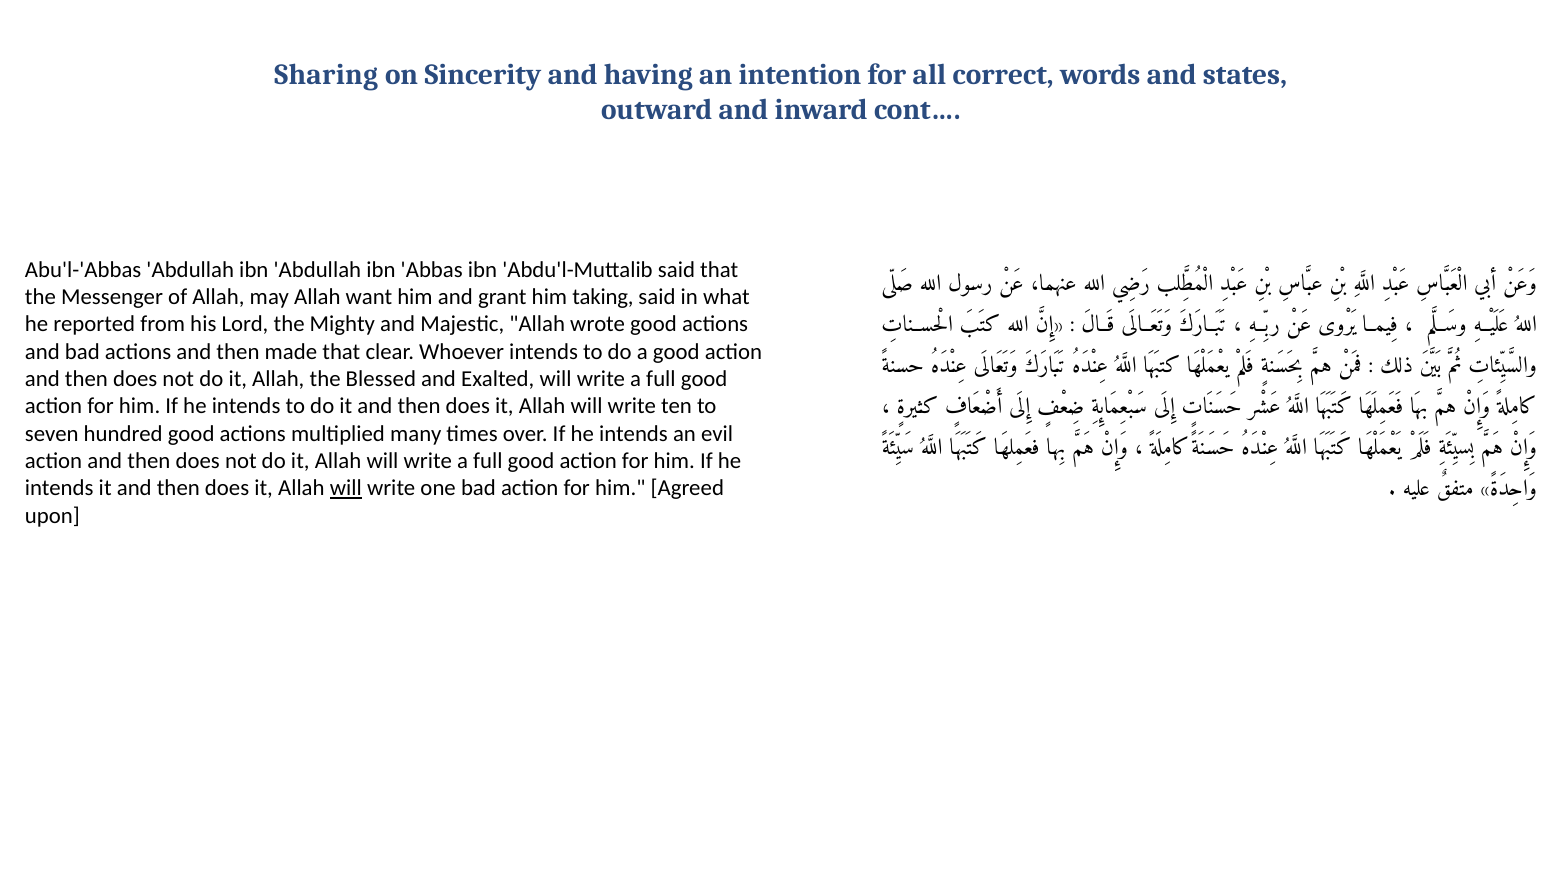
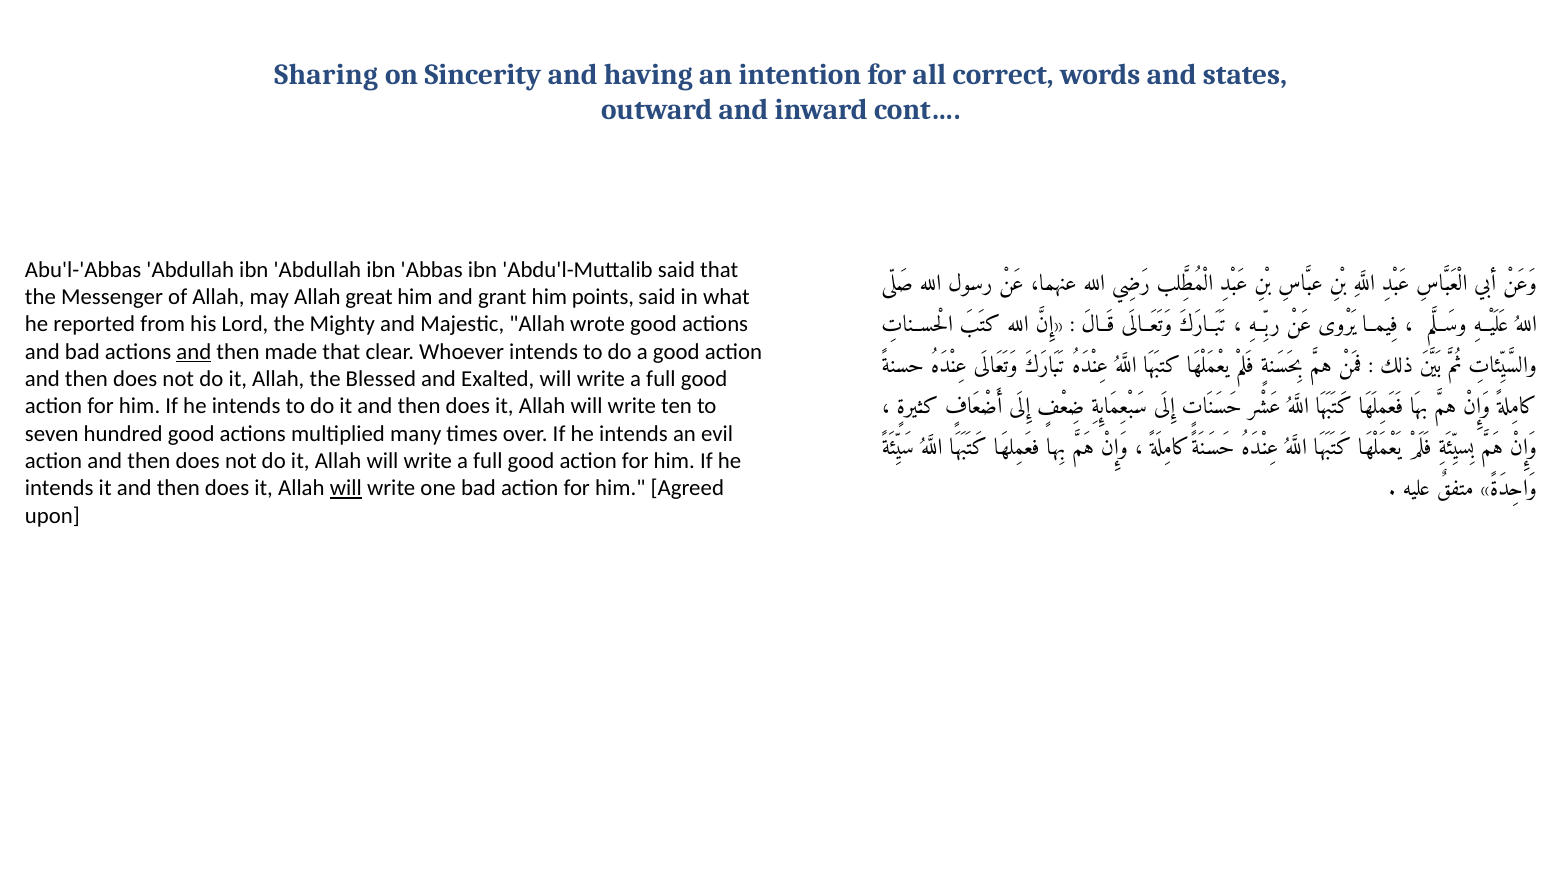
want: want -> great (369, 297)
taking: taking -> points (603, 297)
and underline: none -> present (194, 352)
